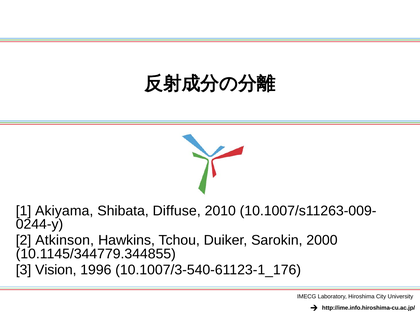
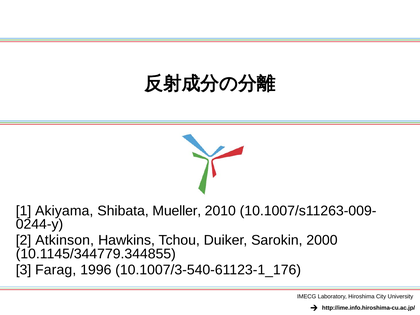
Diffuse: Diffuse -> Mueller (177, 211)
Vision: Vision -> Farag (56, 270)
